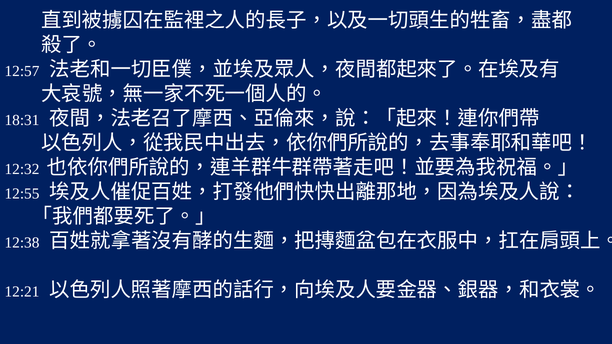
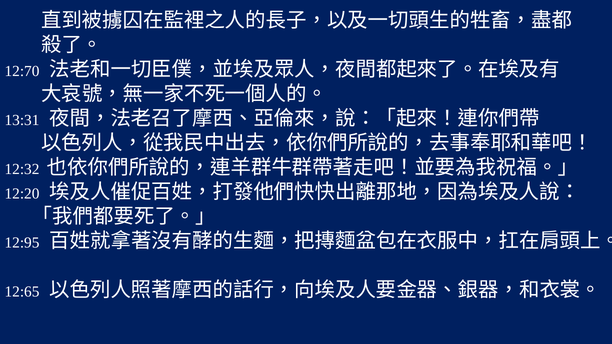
12:57: 12:57 -> 12:70 (22, 71)
18:31: 18:31 -> 13:31 (22, 120)
12:55: 12:55 -> 12:20 (22, 194)
12:38: 12:38 -> 12:95 (22, 243)
12:21: 12:21 -> 12:65 (22, 292)
